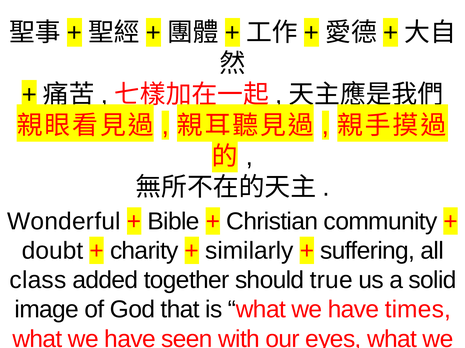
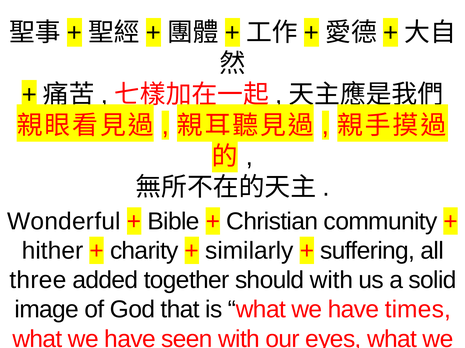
doubt: doubt -> hither (53, 251)
class: class -> three (38, 281)
should true: true -> with (331, 281)
